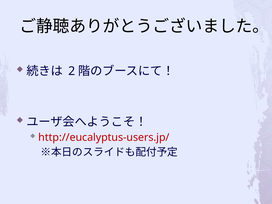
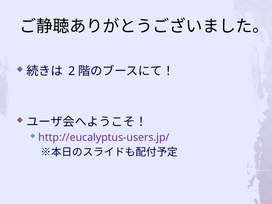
http://eucalyptus-users.jp/ colour: red -> purple (104, 137)
